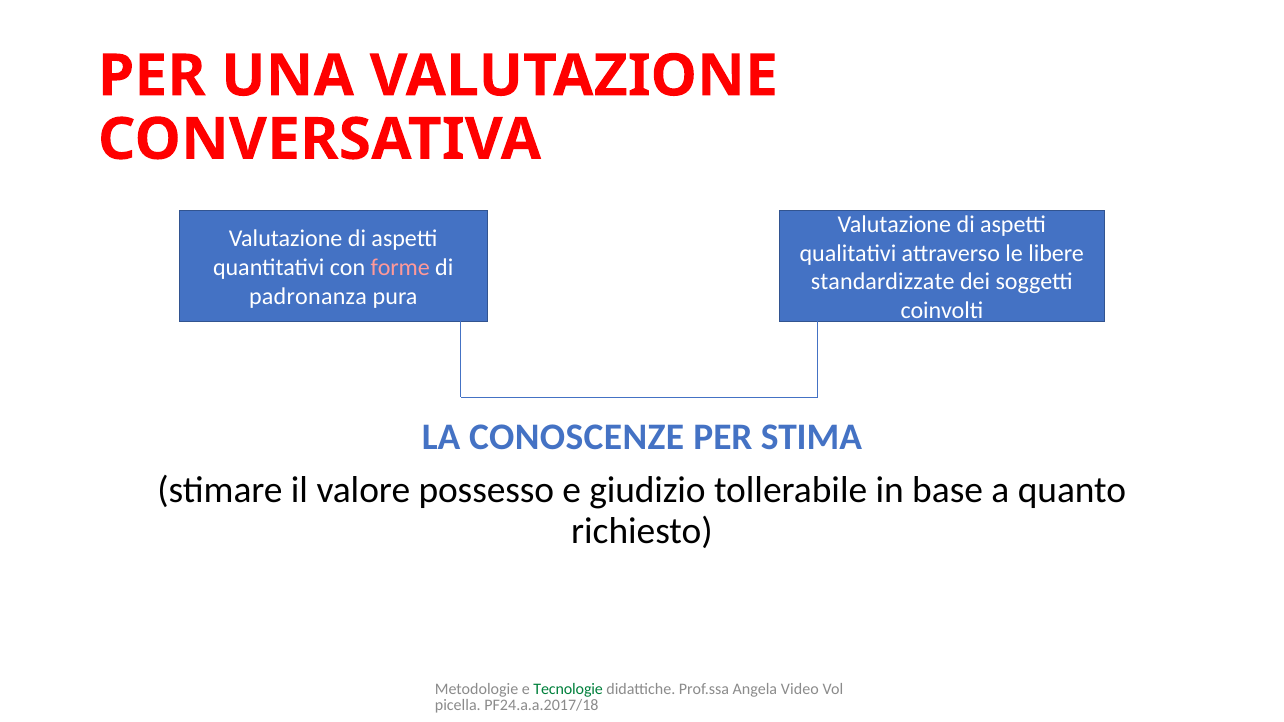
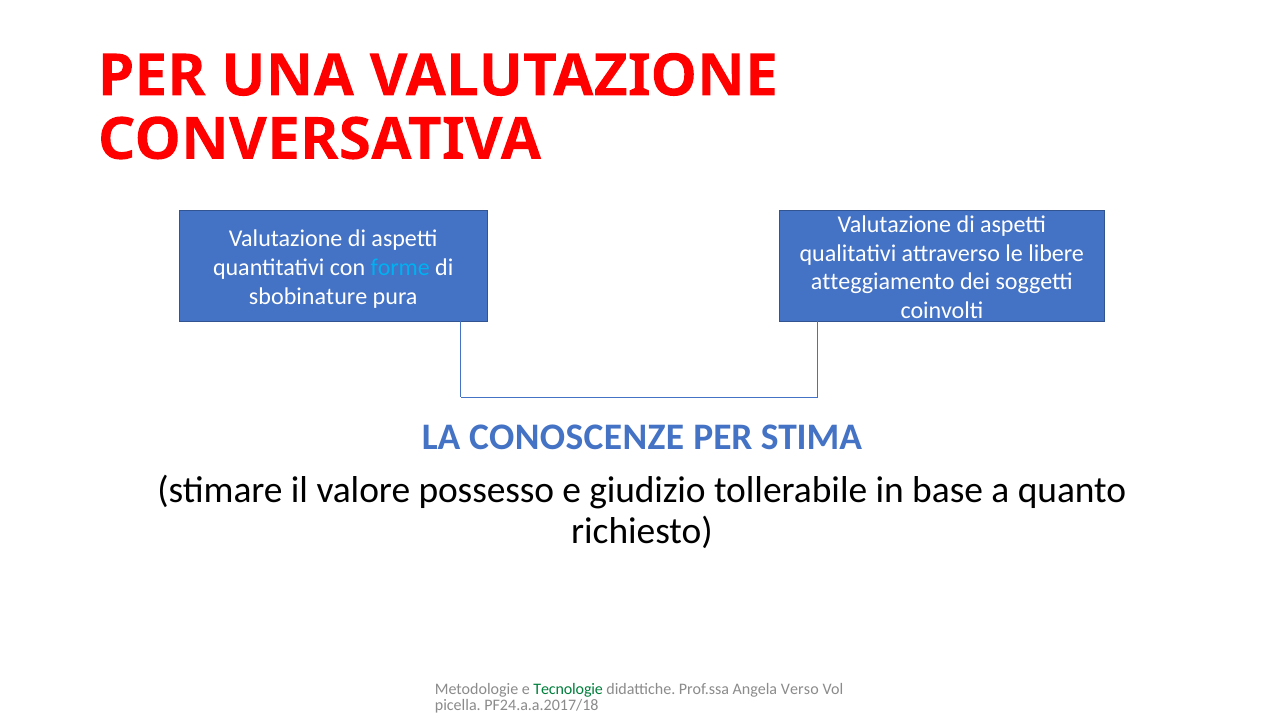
forme colour: pink -> light blue (400, 268)
standardizzate: standardizzate -> atteggiamento (883, 282)
padronanza: padronanza -> sbobinature (308, 296)
Video: Video -> Verso (800, 690)
